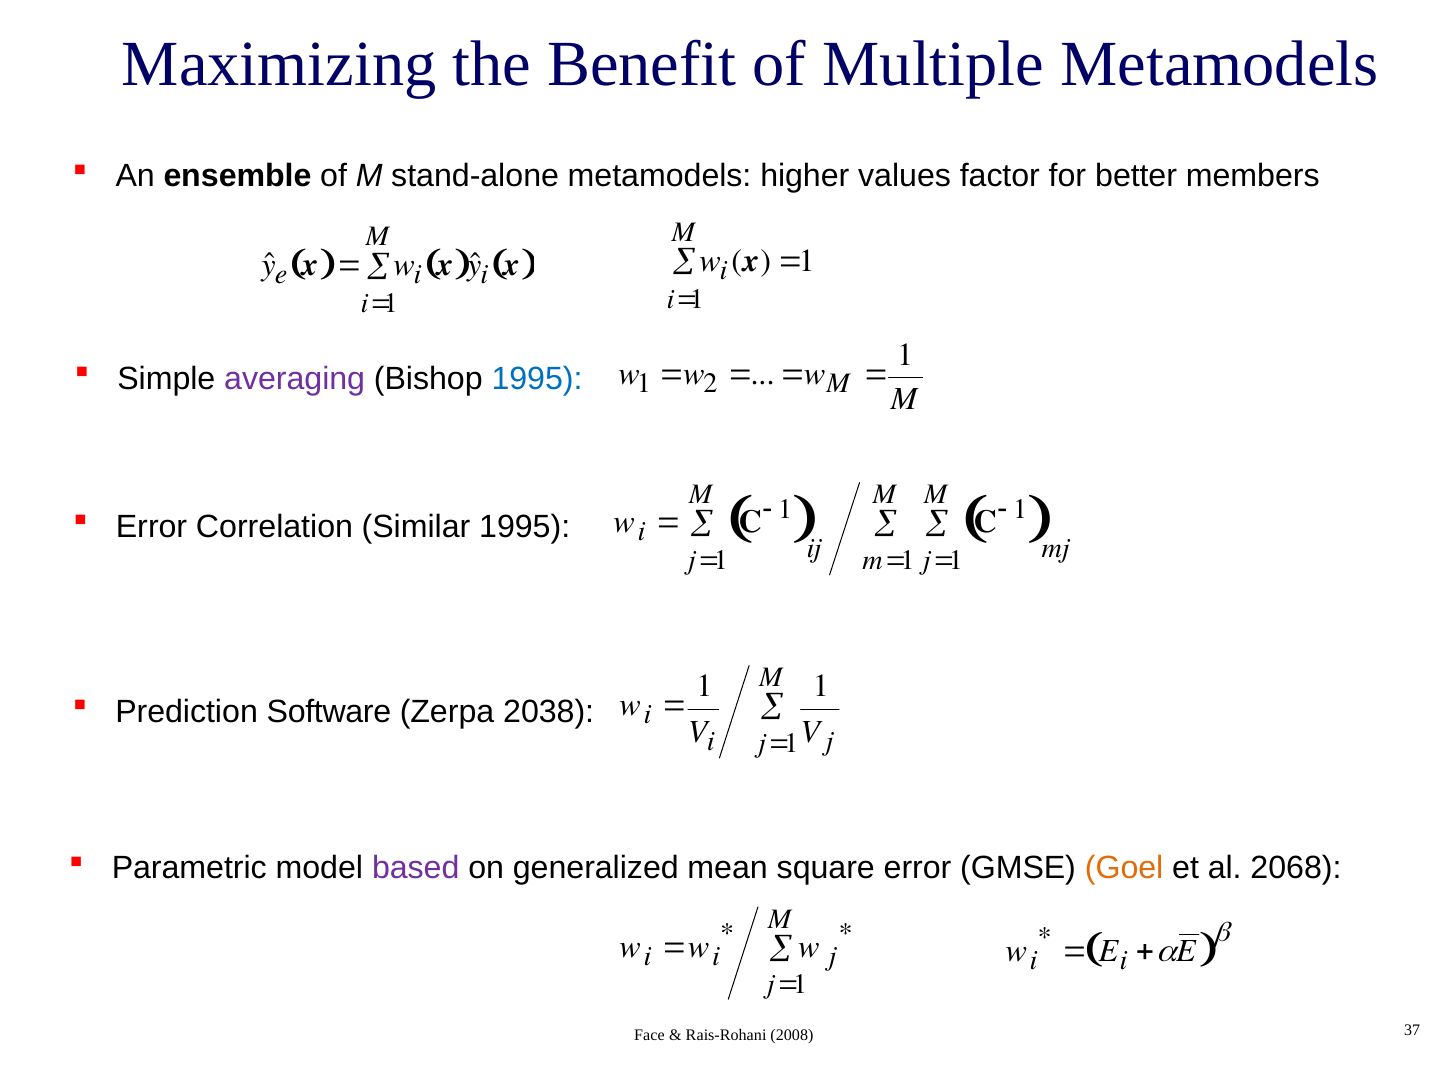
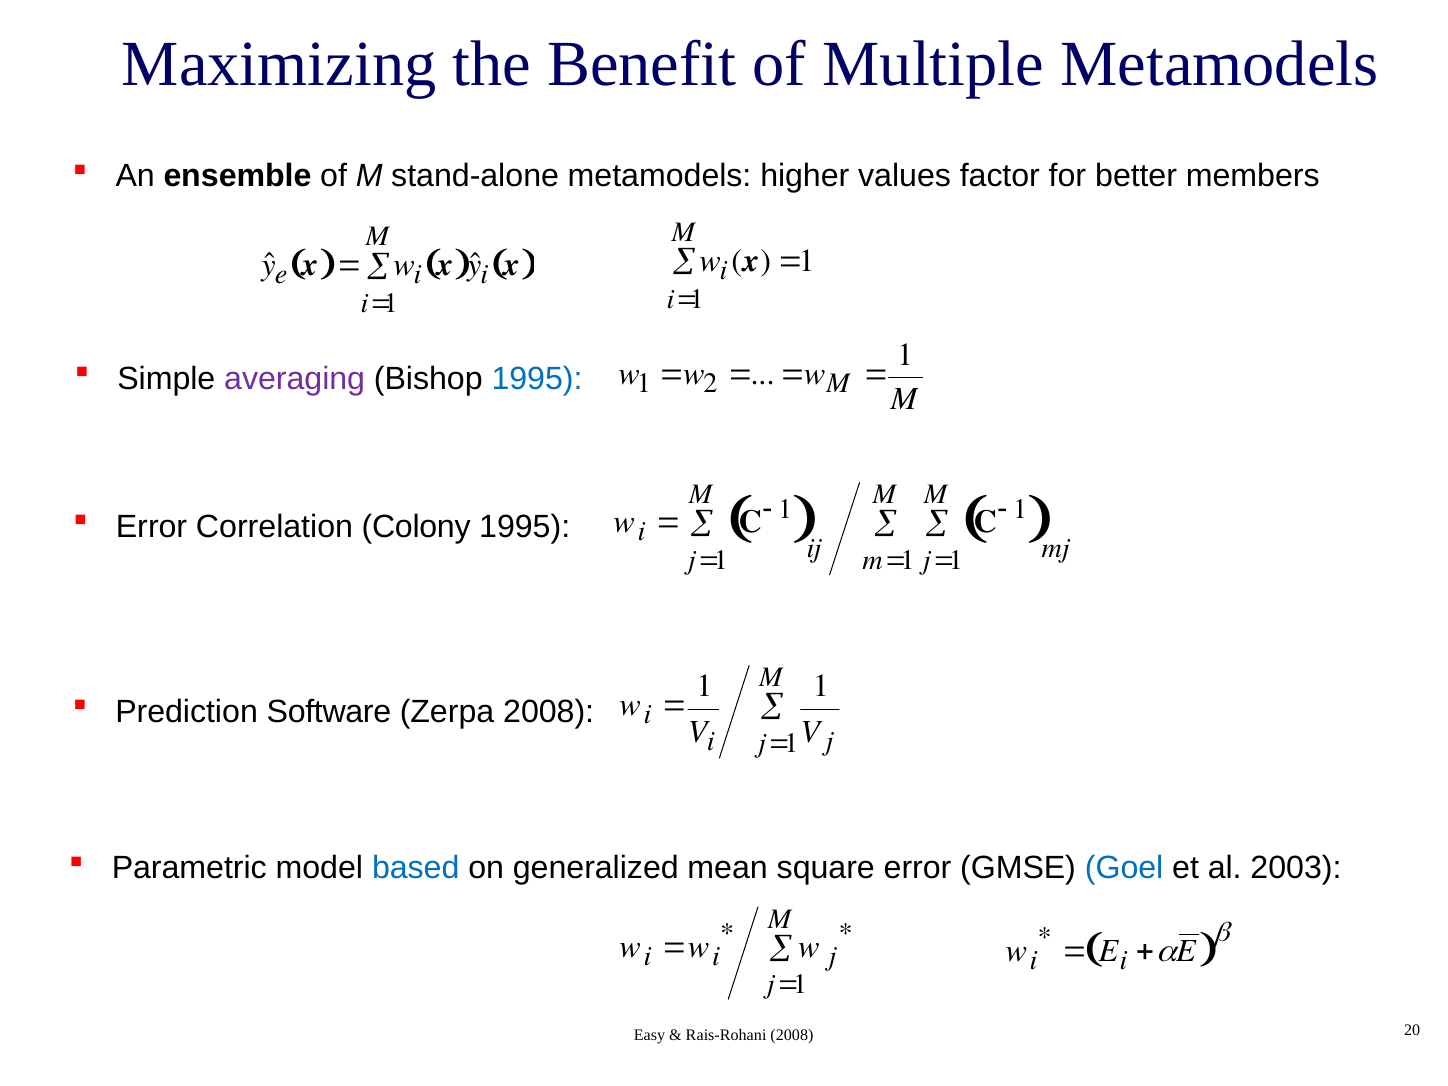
Similar: Similar -> Colony (416, 527)
Zerpa 2038: 2038 -> 2008 (549, 711)
based colour: purple -> blue (416, 868)
Goel colour: orange -> blue (1124, 868)
2068: 2068 -> 2003 (1296, 868)
Face: Face -> Easy (650, 1035)
37: 37 -> 20 (1412, 1030)
